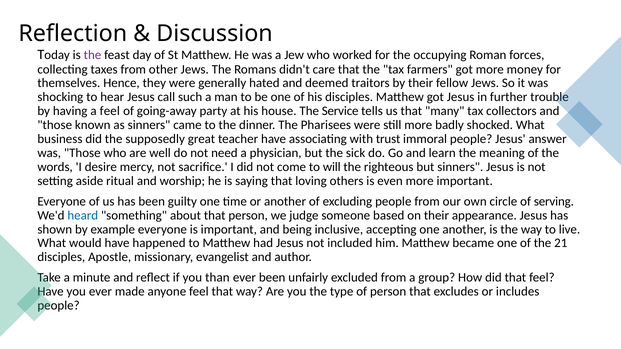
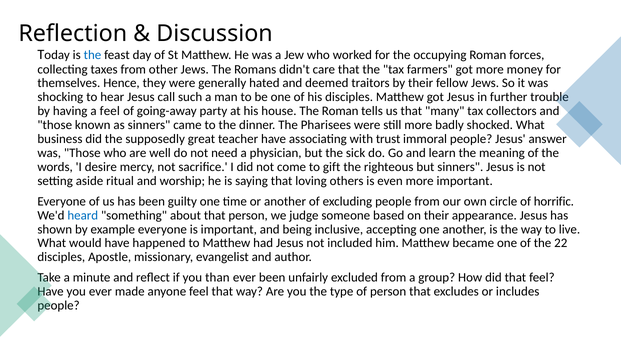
the colour: purple -> blue (92, 55)
The Service: Service -> Roman (340, 111)
will: will -> gift (332, 167)
serving: serving -> horrific (554, 202)
21: 21 -> 22 (561, 243)
